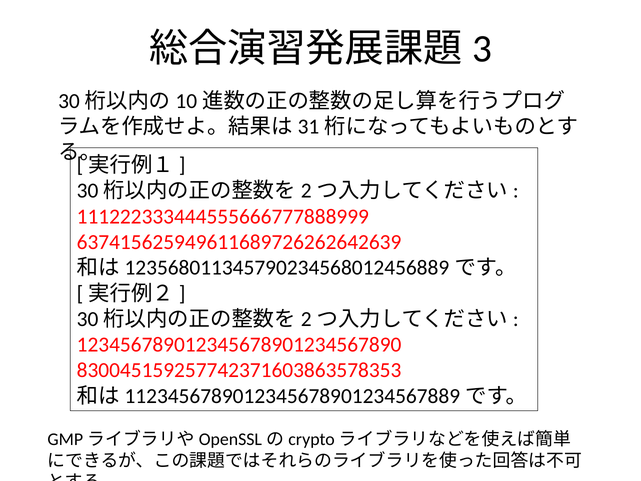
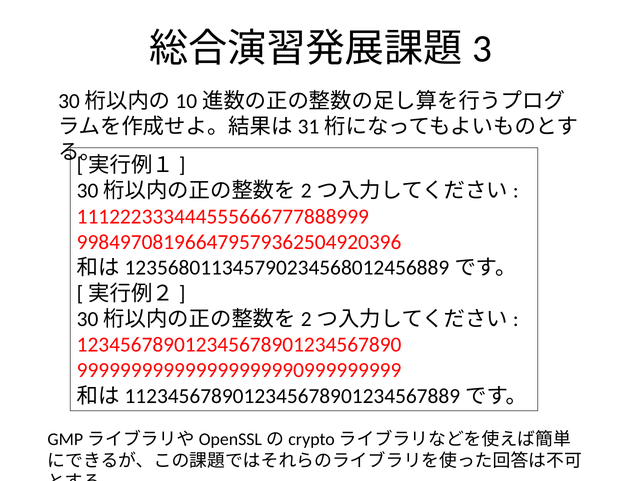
637415625949611689726262642639: 637415625949611689726262642639 -> 998497081966479579362504920396 (239, 242)
830045159257742371603863578353: 830045159257742371603863578353 -> 999999999999999999990999999999 (239, 370)
